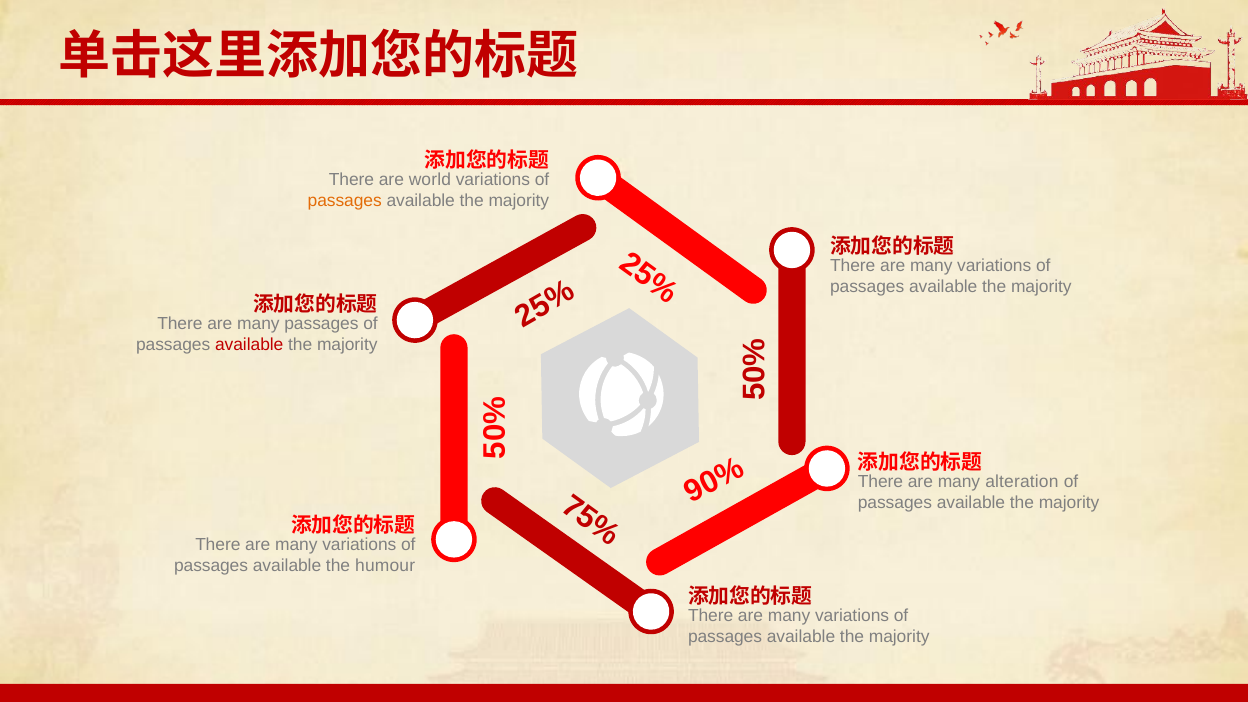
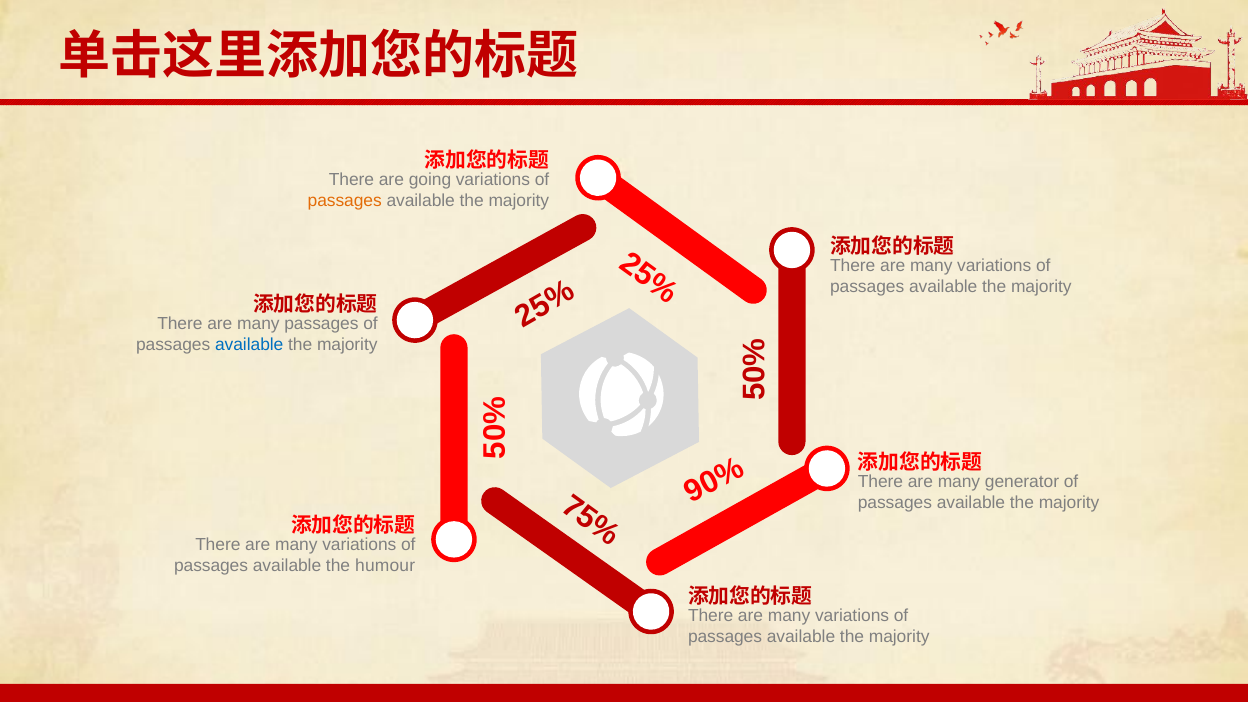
world: world -> going (430, 180)
available colour: red -> blue (249, 344)
alteration: alteration -> generator (1022, 482)
